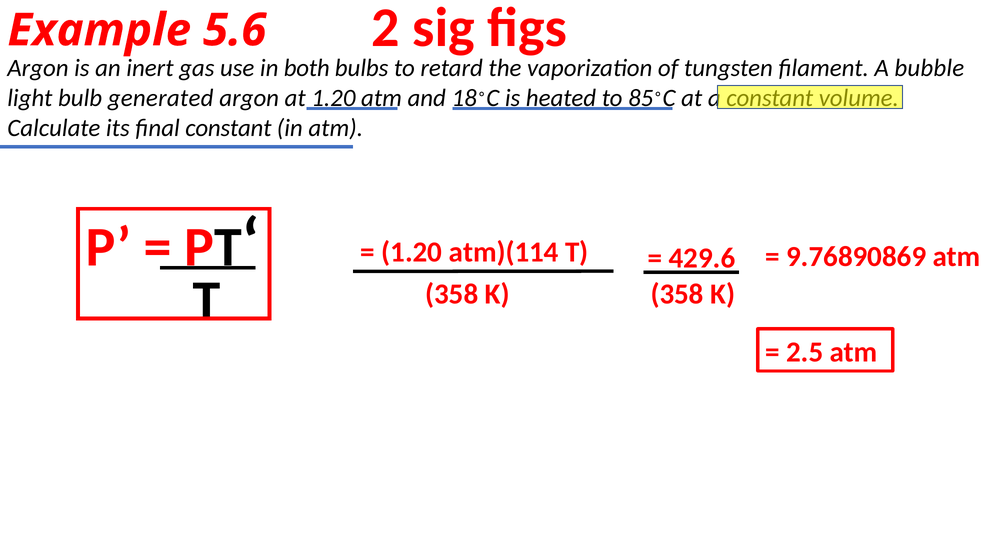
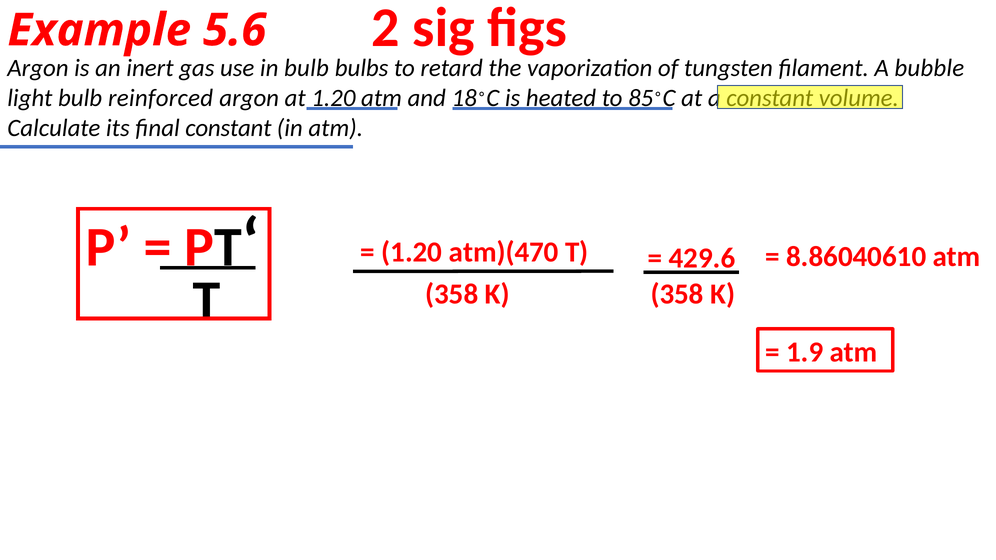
in both: both -> bulb (306, 68)
generated: generated -> reinforced (161, 98)
atm)(114: atm)(114 -> atm)(470 (504, 252)
9.76890869: 9.76890869 -> 8.86040610 (856, 257)
2.5: 2.5 -> 1.9 (805, 352)
